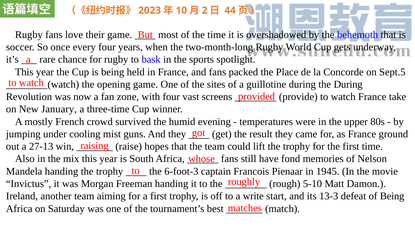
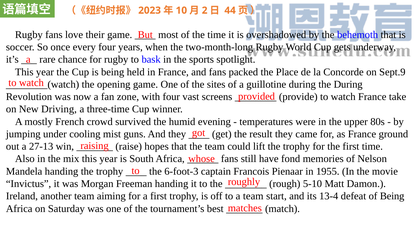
Sept.5: Sept.5 -> Sept.9 (392, 72)
January: January -> Driving (59, 109)
1945: 1945 -> 1955 (328, 172)
a write: write -> team (253, 197)
13-3: 13-3 -> 13-4 (329, 197)
